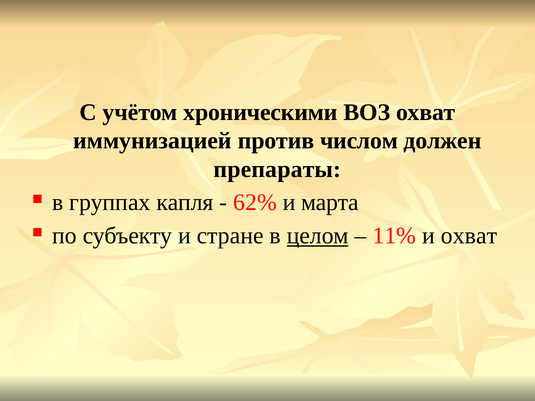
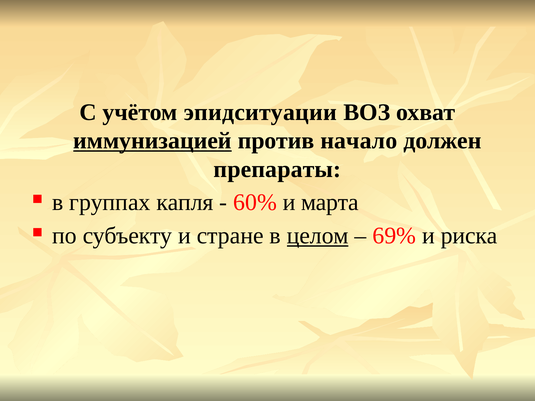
хроническими: хроническими -> эпидситуации (260, 112)
иммунизацией underline: none -> present (152, 141)
числом: числом -> начало (359, 141)
62%: 62% -> 60% (255, 203)
11%: 11% -> 69% (394, 236)
и охват: охват -> риска (469, 236)
